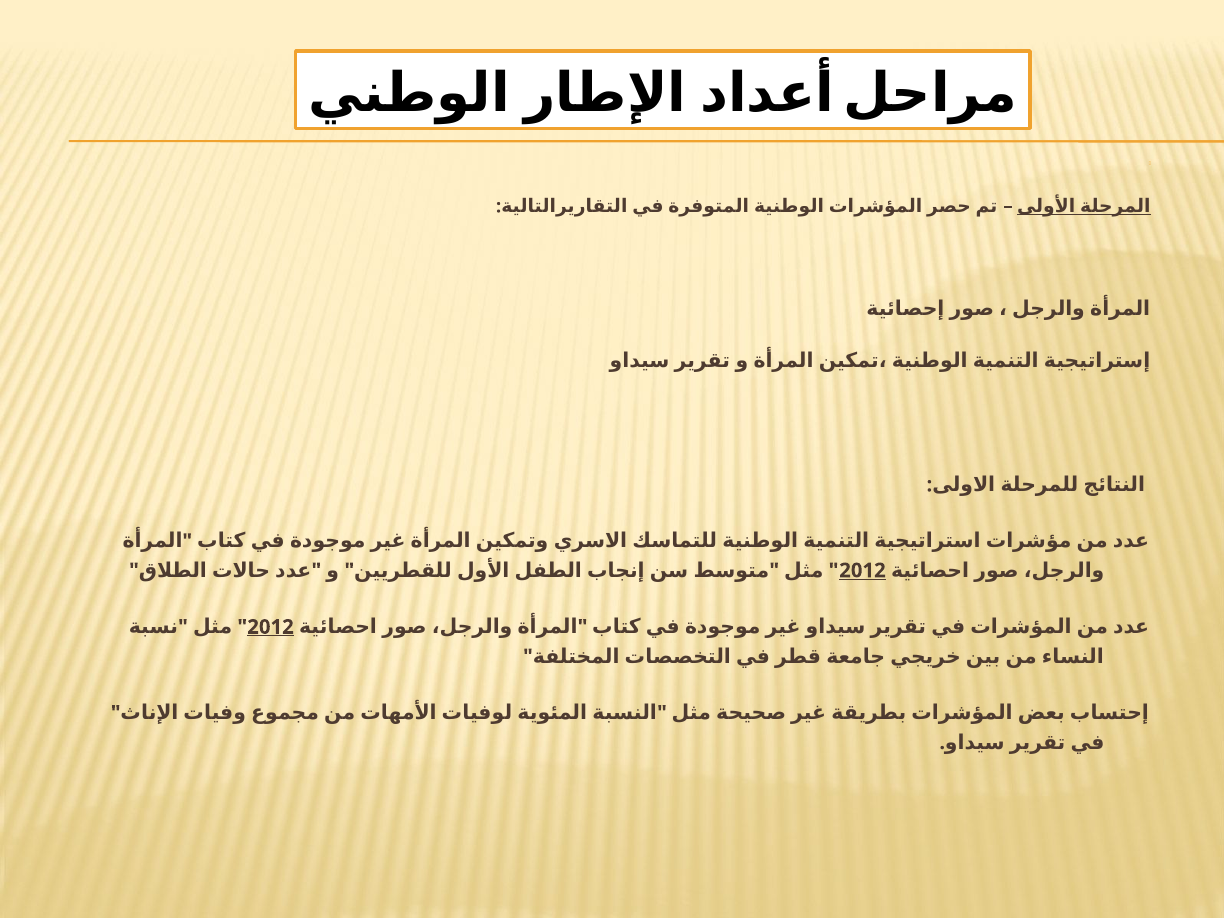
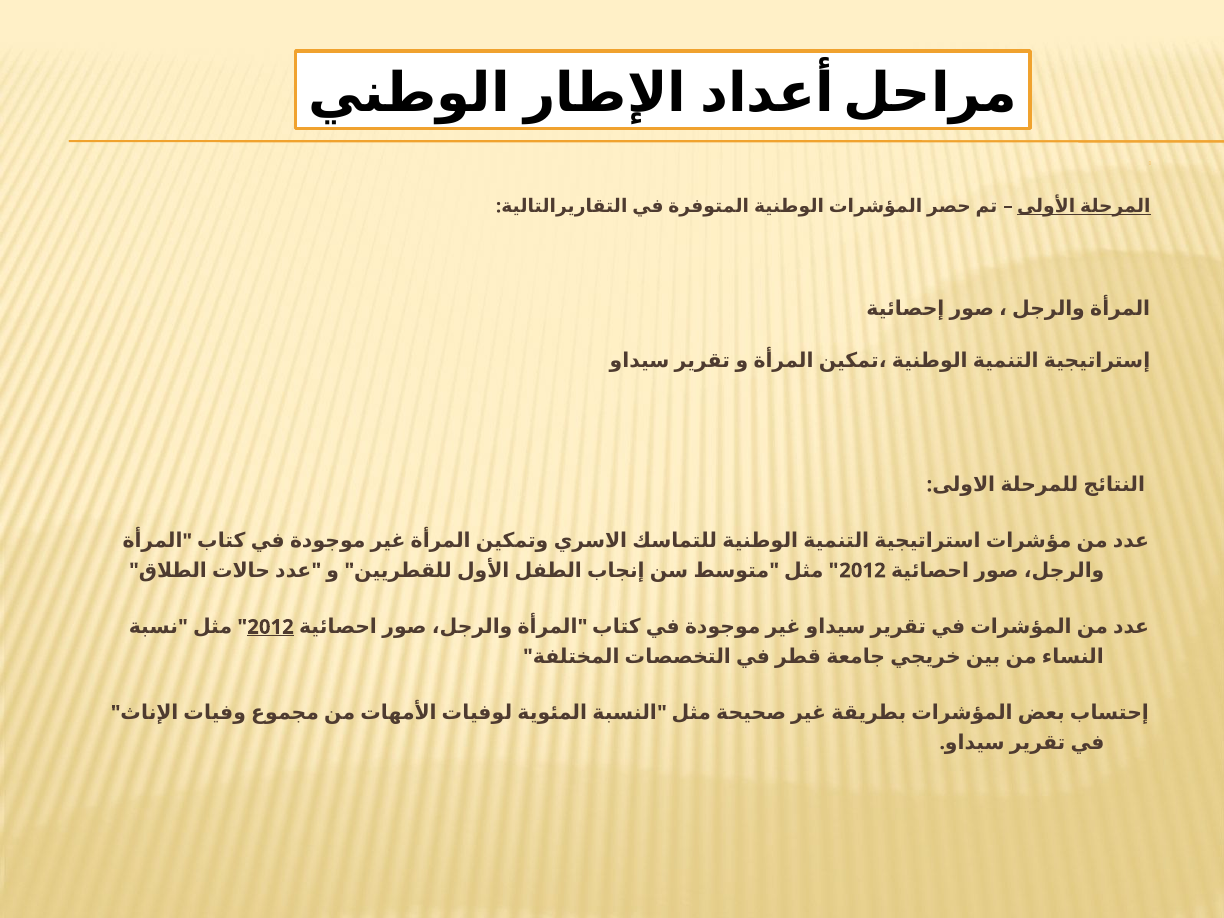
2012 underline: present -> none (862, 571)
